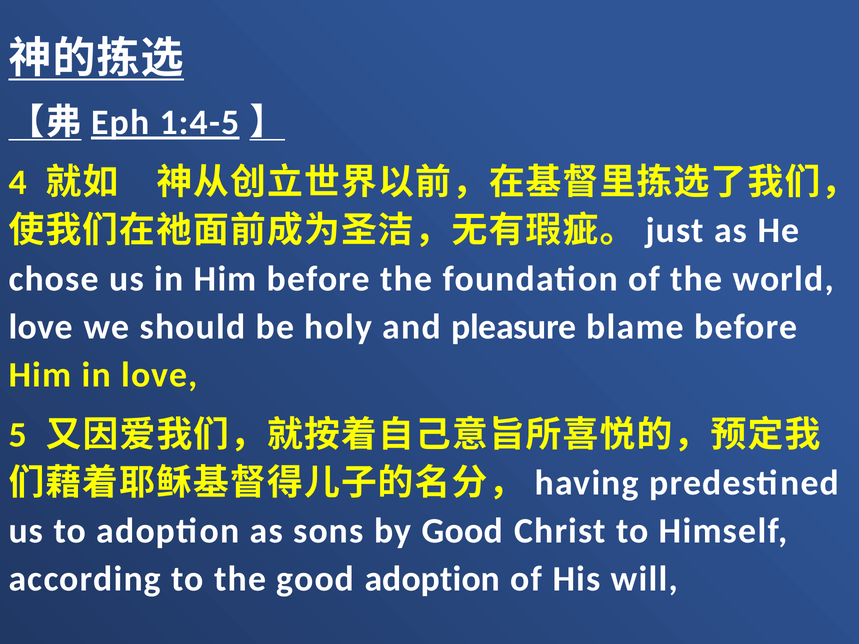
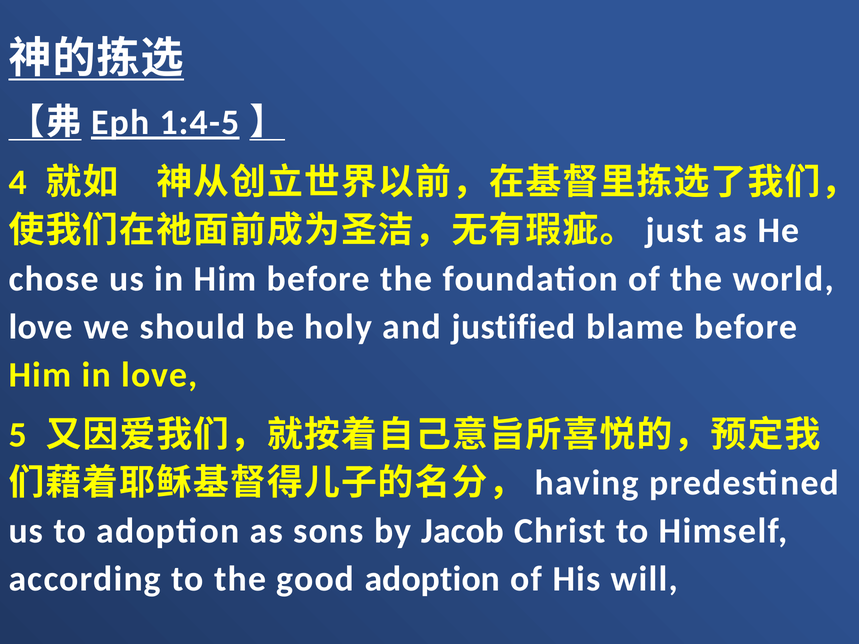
pleasure: pleasure -> justified (513, 327)
by Good: Good -> Jacob (463, 531)
